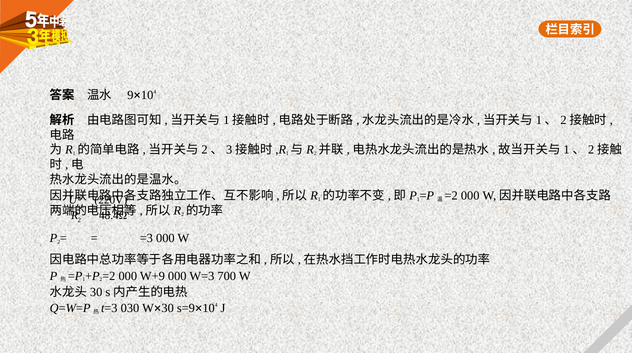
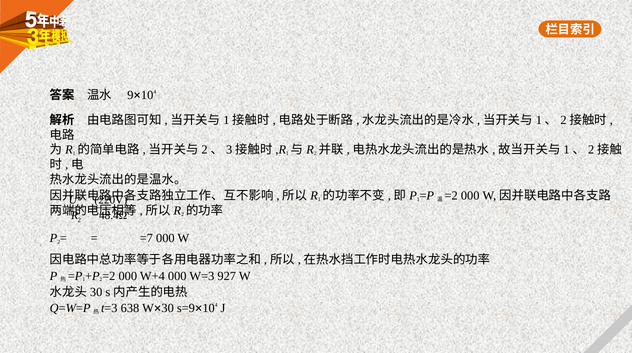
=3: =3 -> =7 (146, 238)
W+9: W+9 -> W+4 (152, 276)
700: 700 -> 927 (227, 276)
030: 030 -> 638 (130, 308)
